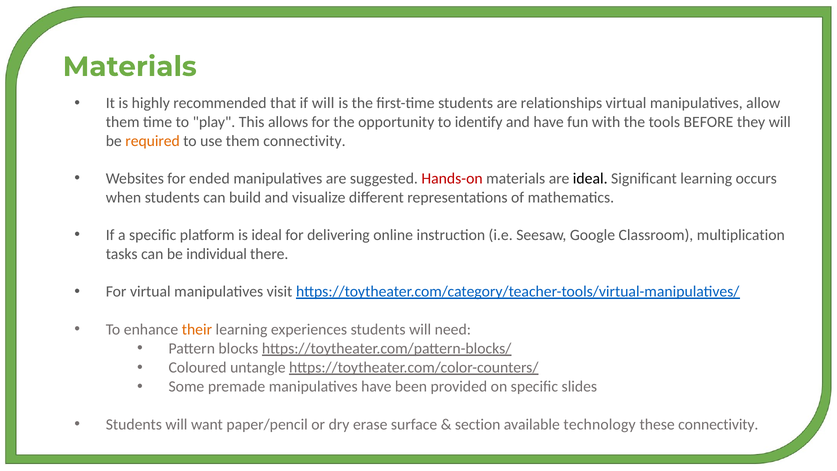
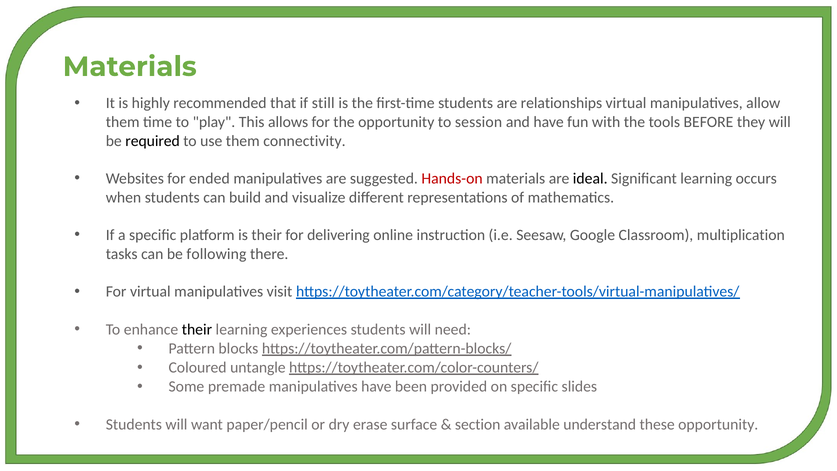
if will: will -> still (323, 103)
identify: identify -> session (479, 122)
required colour: orange -> black (153, 141)
is ideal: ideal -> their (267, 235)
individual: individual -> following (216, 254)
their colour: orange -> black (197, 329)
technology: technology -> understand (600, 424)
these connectivity: connectivity -> opportunity (718, 424)
